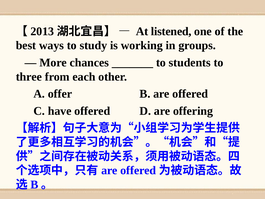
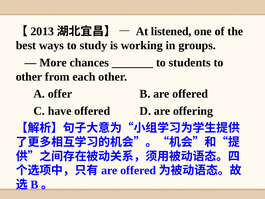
three: three -> other (29, 77)
